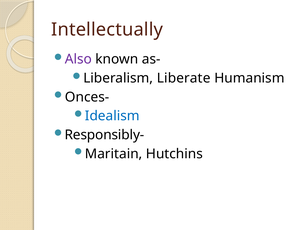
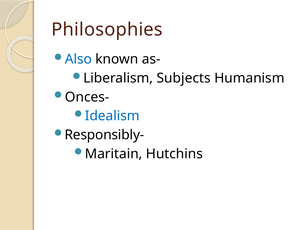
Intellectually: Intellectually -> Philosophies (107, 30)
Also colour: purple -> blue (78, 59)
Liberate: Liberate -> Subjects (184, 78)
